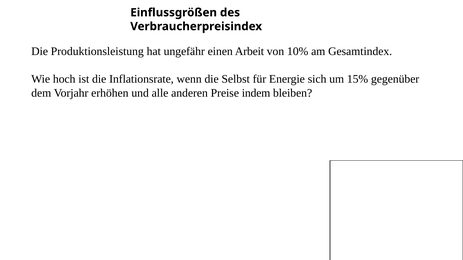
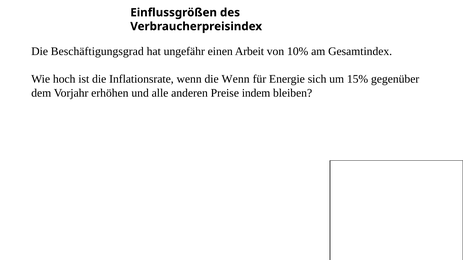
Produktionsleistung: Produktionsleistung -> Beschäftigungsgrad (97, 51)
die Selbst: Selbst -> Wenn (236, 79)
